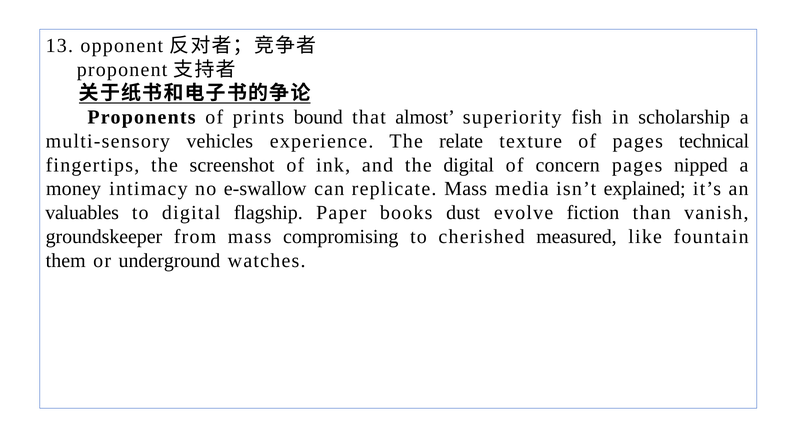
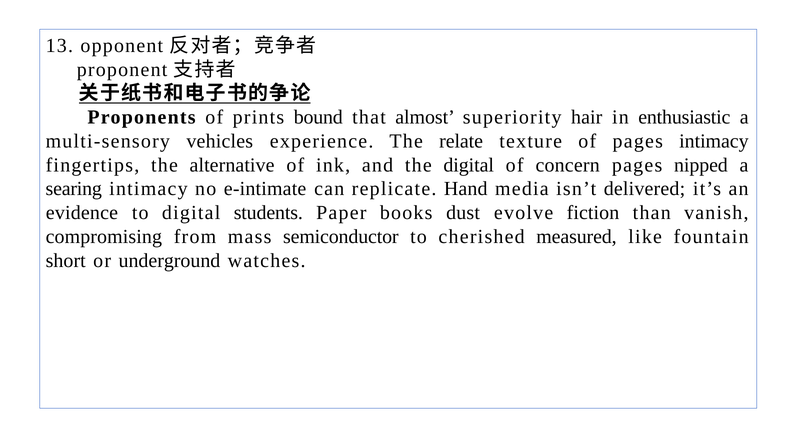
fish: fish -> hair (587, 117)
scholarship: scholarship -> enthusiastic (684, 117)
pages technical: technical -> intimacy (714, 141)
screenshot: screenshot -> alternative (232, 165)
money: money -> searing (74, 189)
e-swallow: e-swallow -> e-intimate (265, 189)
replicate Mass: Mass -> Hand (466, 189)
explained: explained -> delivered (644, 189)
valuables: valuables -> evidence (82, 213)
flagship: flagship -> students (268, 213)
groundskeeper: groundskeeper -> compromising (104, 237)
compromising: compromising -> semiconductor (341, 237)
them: them -> short (66, 261)
